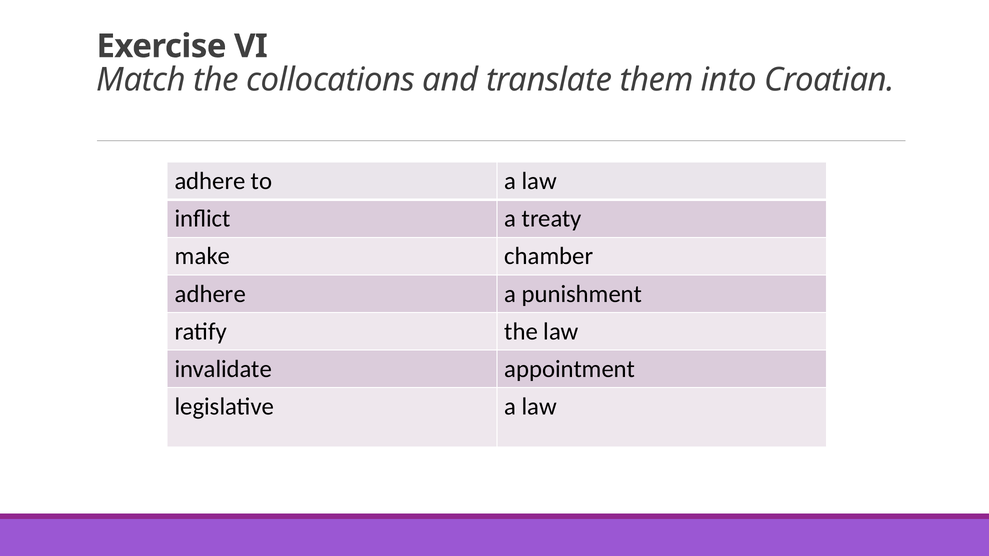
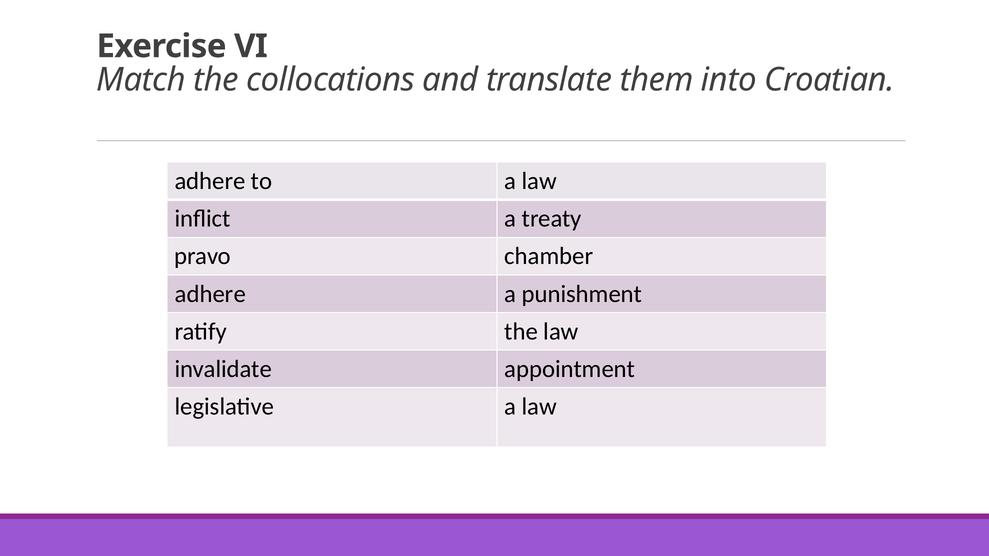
make: make -> pravo (203, 256)
